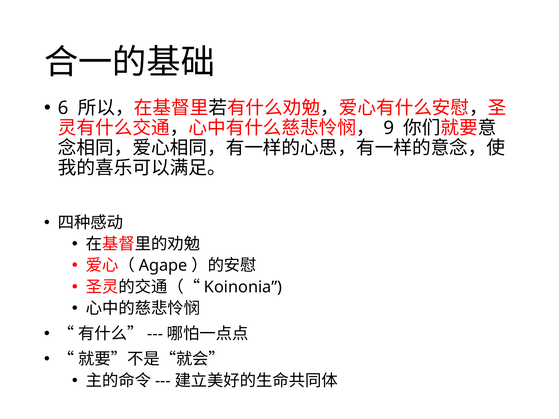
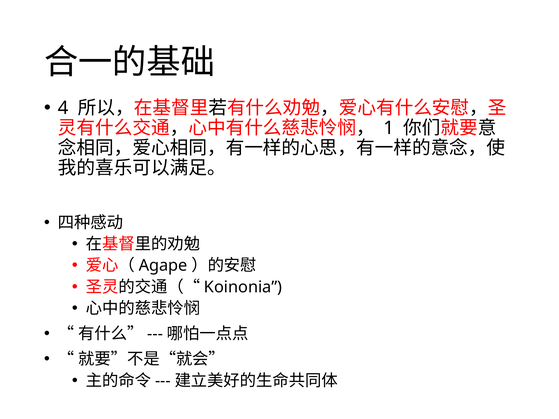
6: 6 -> 4 (63, 108)
9: 9 -> 1 (389, 128)
